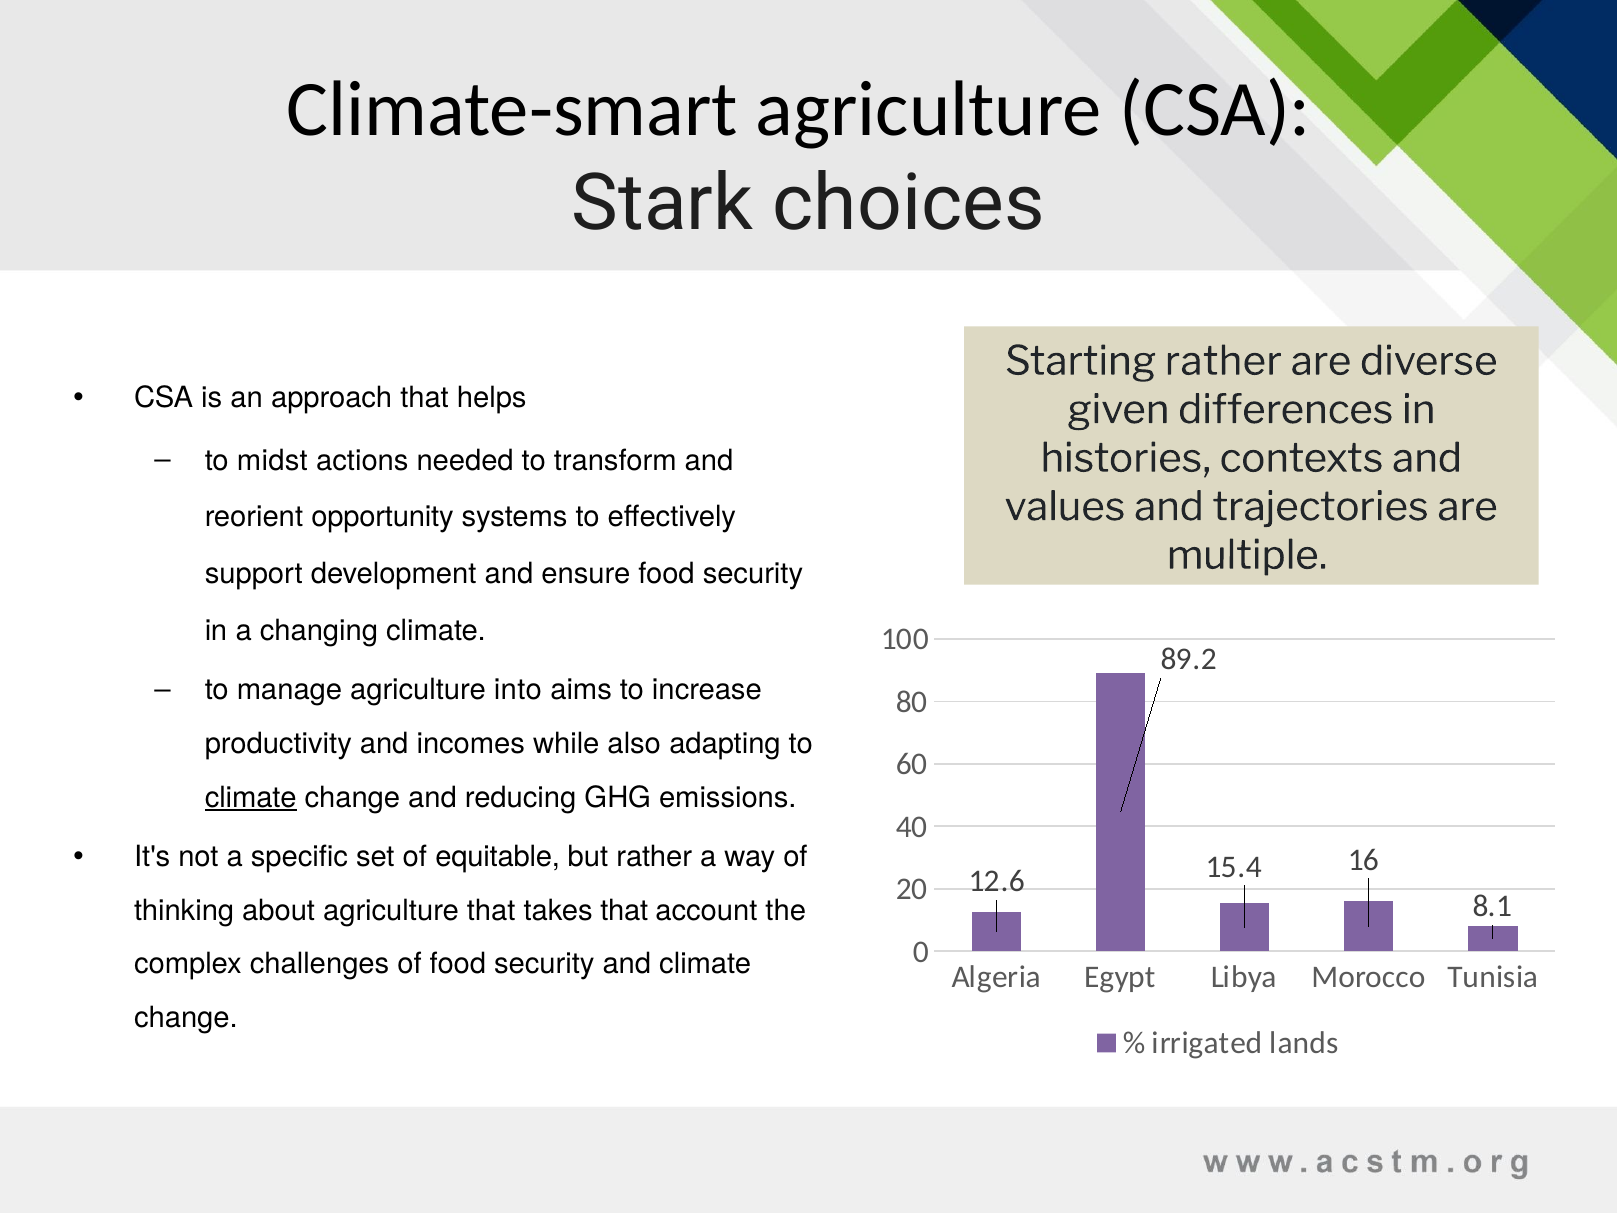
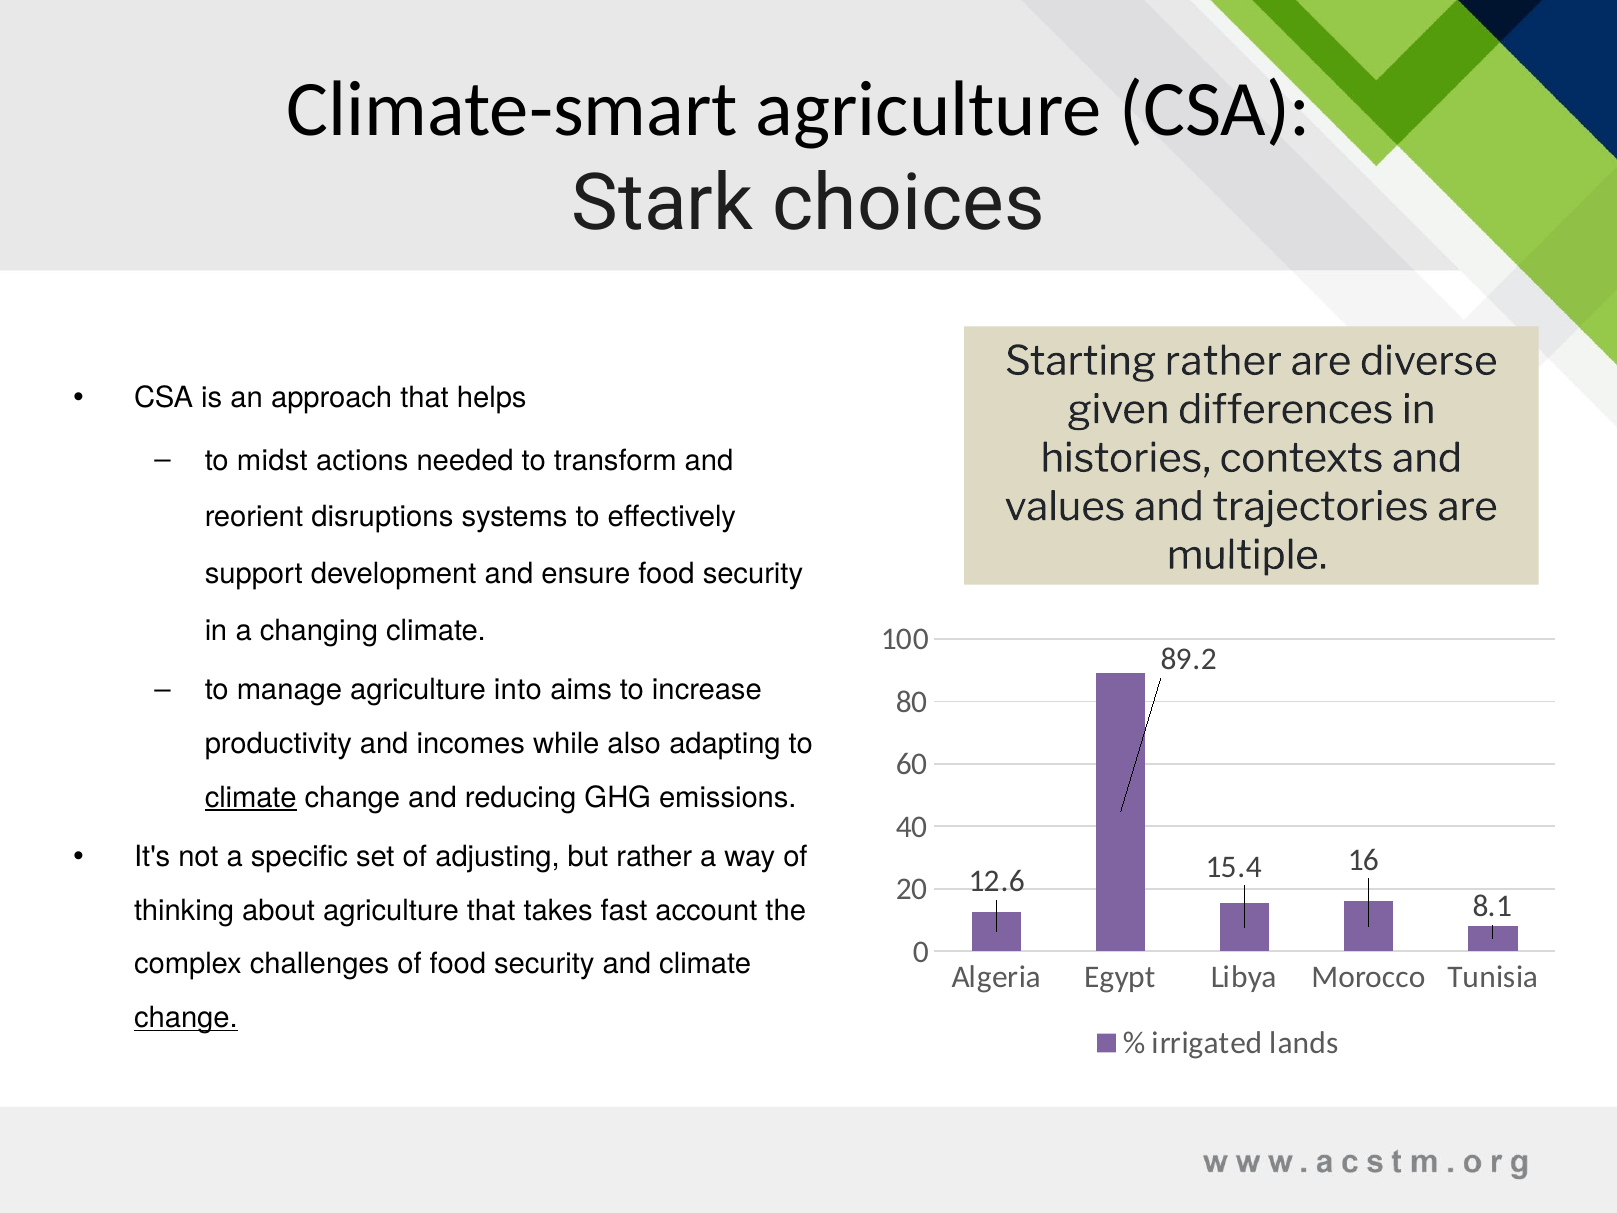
opportunity: opportunity -> disruptions (382, 517)
equitable: equitable -> adjusting (498, 857)
takes that: that -> fast (624, 910)
change underline: none -> present (186, 1018)
